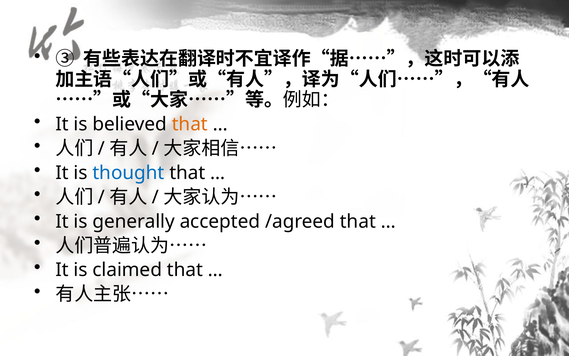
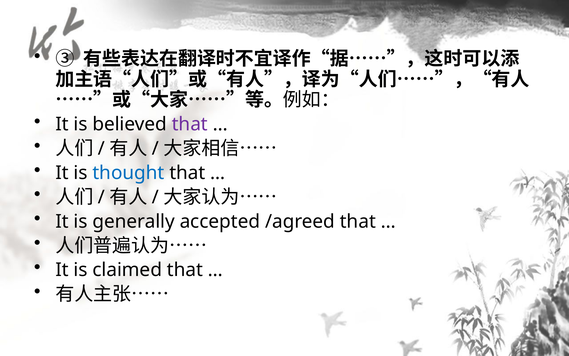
that colour: orange -> purple (190, 124)
